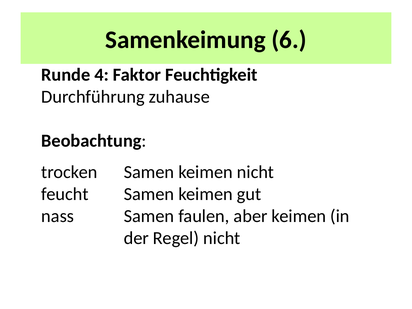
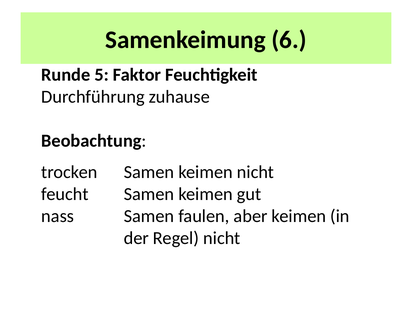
4: 4 -> 5 (102, 75)
